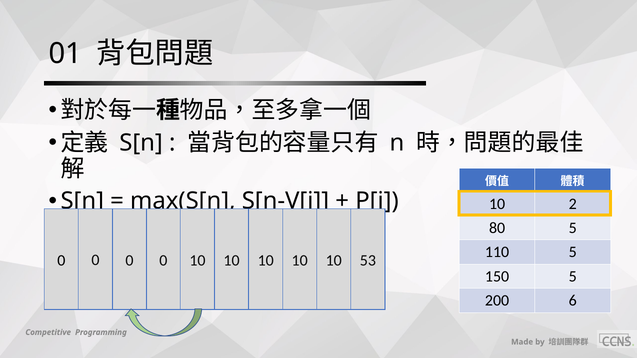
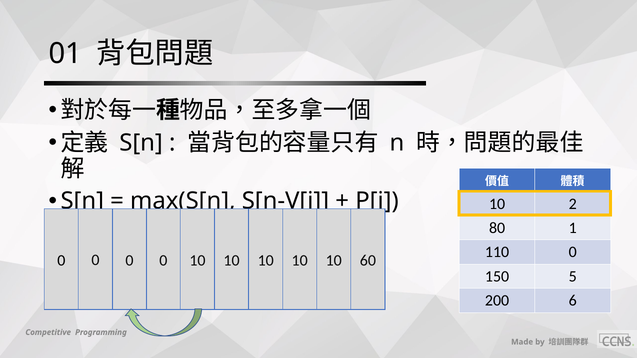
80 5: 5 -> 1 (573, 228)
110 5: 5 -> 0 (573, 252)
53: 53 -> 60 (368, 260)
